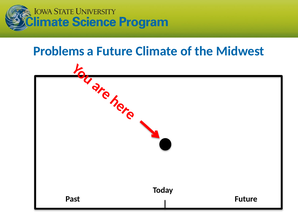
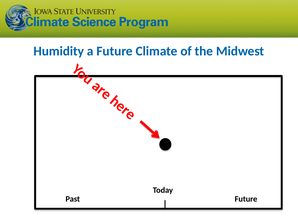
Problems: Problems -> Humidity (59, 51)
